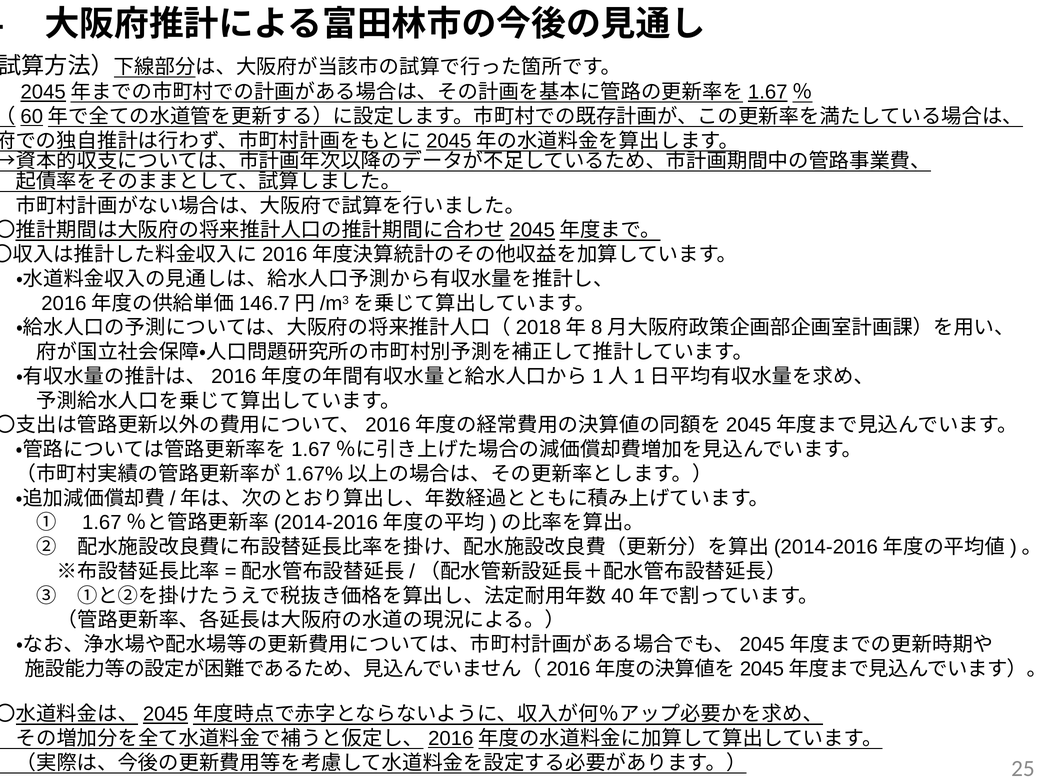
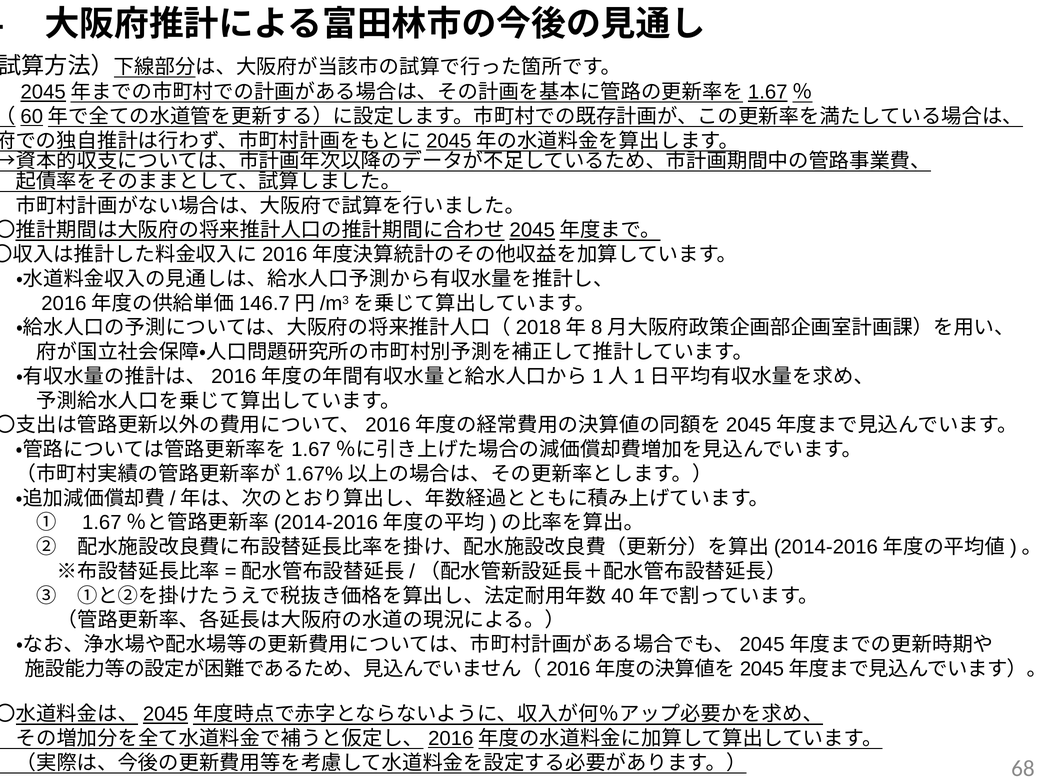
25: 25 -> 68 (1023, 769)
